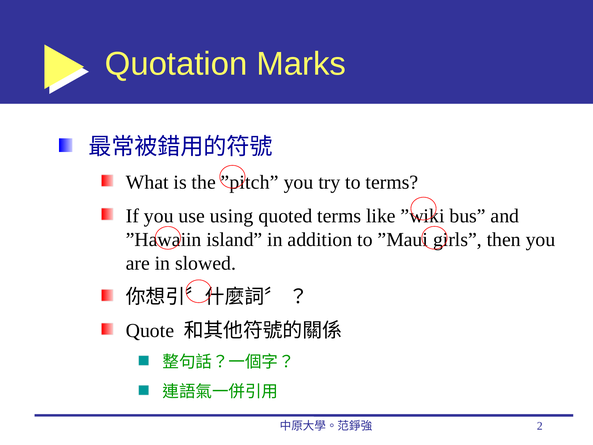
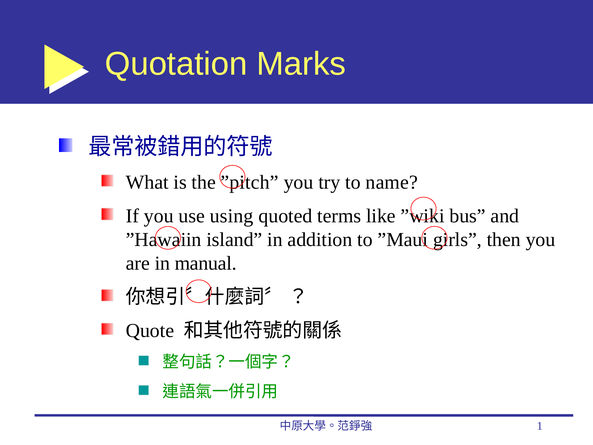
to terms: terms -> name (392, 182)
slowed: slowed -> manual (206, 263)
2: 2 -> 1 (540, 426)
